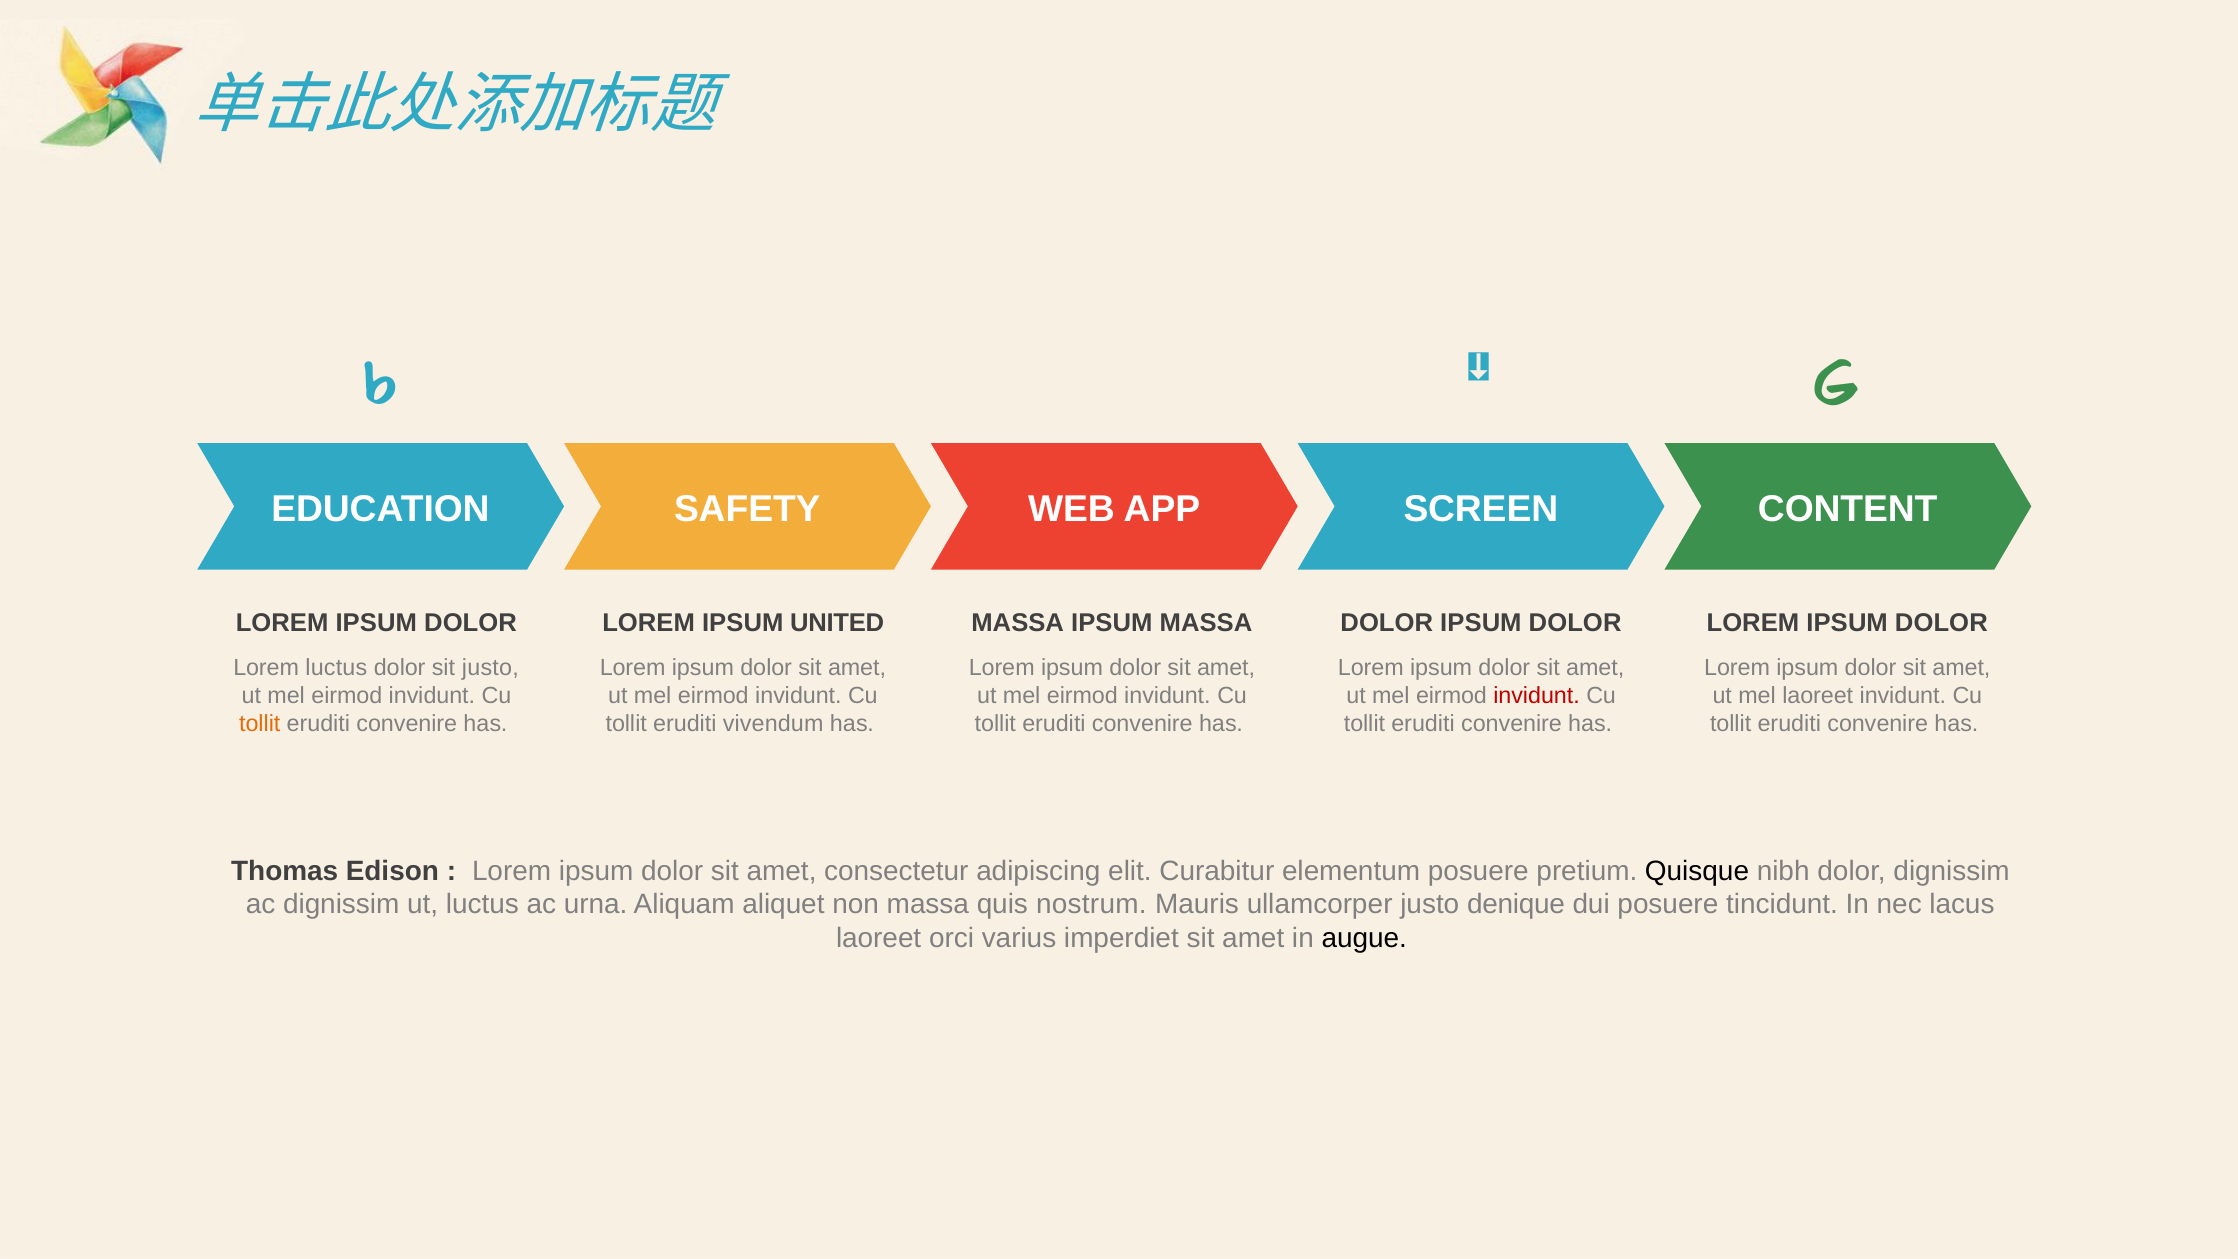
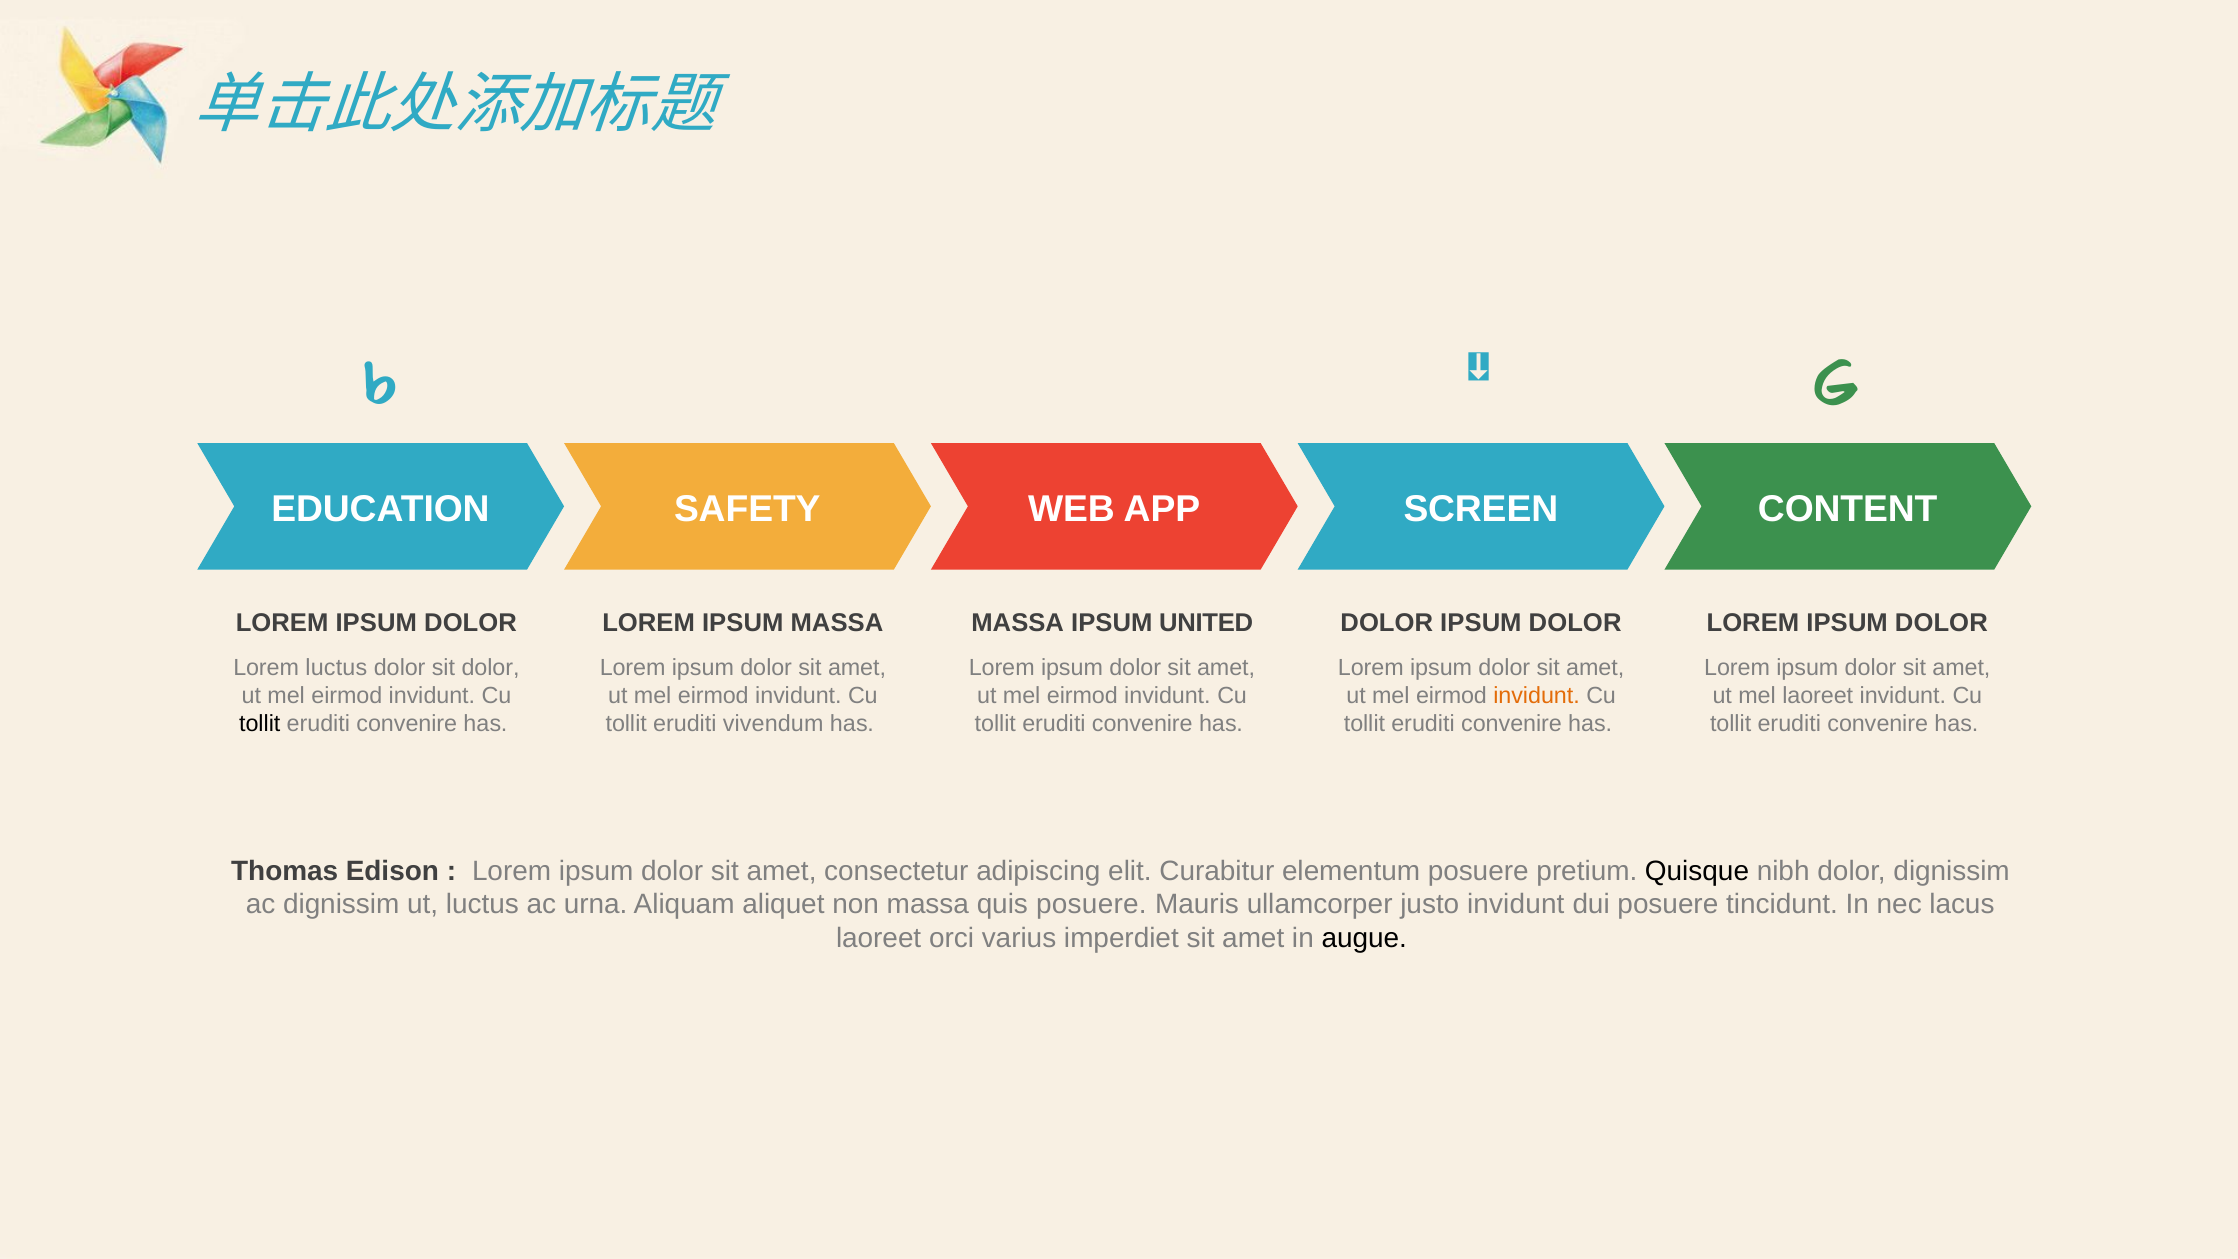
IPSUM UNITED: UNITED -> MASSA (837, 623)
IPSUM MASSA: MASSA -> UNITED (1206, 623)
sit justo: justo -> dolor (491, 668)
invidunt colour: red -> orange (1537, 696)
tollit colour: orange -> black (260, 724)
quis nostrum: nostrum -> posuere (1091, 904)
justo denique: denique -> invidunt (1516, 904)
